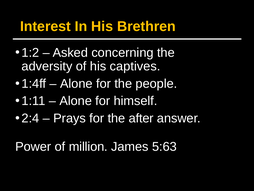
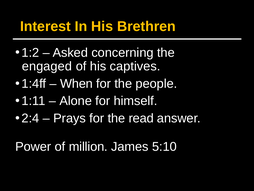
adversity: adversity -> engaged (47, 66)
Alone: Alone -> When (76, 83)
after: after -> read (141, 118)
5:63: 5:63 -> 5:10 (164, 146)
